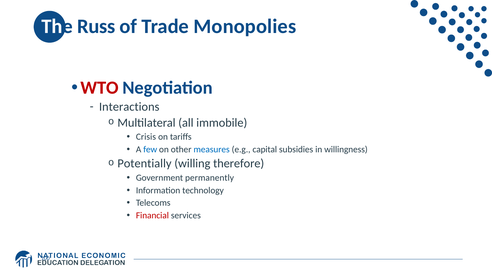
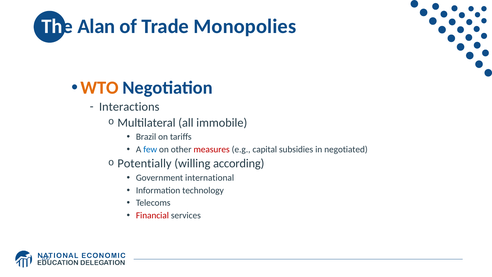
Russ: Russ -> Alan (96, 27)
WTO colour: red -> orange (100, 87)
Crisis: Crisis -> Brazil (146, 137)
measures colour: blue -> red (212, 149)
willingness: willingness -> negotiated (346, 149)
therefore: therefore -> according (239, 163)
permanently: permanently -> international (210, 178)
